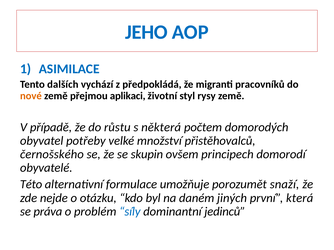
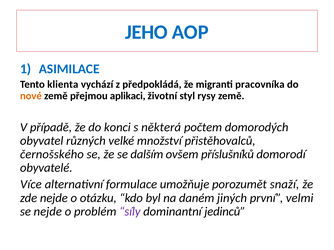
dalších: dalších -> klienta (63, 84)
pracovníků: pracovníků -> pracovníka (260, 84)
růstu: růstu -> konci (117, 127)
potřeby: potřeby -> různých (86, 141)
skupin: skupin -> dalším (147, 154)
principech: principech -> příslušníků (227, 154)
Této: Této -> Více (31, 185)
která: která -> velmi (300, 198)
se práva: práva -> nejde (48, 212)
síly colour: blue -> purple (130, 212)
